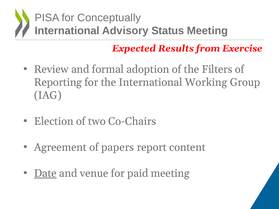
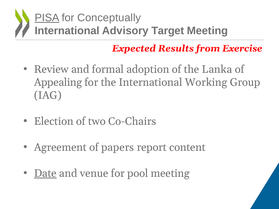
PISA underline: none -> present (47, 18)
Status: Status -> Target (168, 31)
Filters: Filters -> Lanka (217, 69)
Reporting: Reporting -> Appealing (58, 82)
paid: paid -> pool (138, 174)
